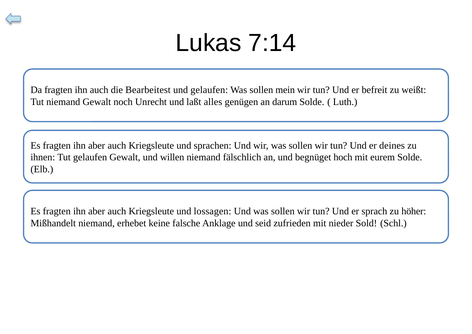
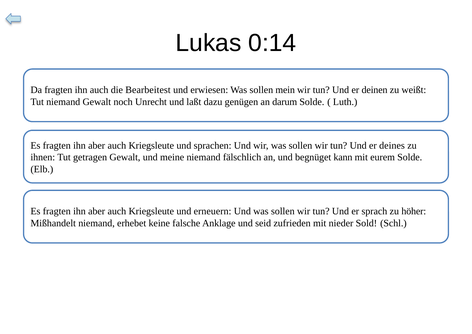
7:14: 7:14 -> 0:14 (272, 43)
und gelaufen: gelaufen -> erwiesen (209, 90)
befreit: befreit -> deinen (375, 90)
alles: alles -> dazu (213, 102)
Tut gelaufen: gelaufen -> getragen (90, 157)
willen: willen -> meine (172, 157)
hoch: hoch -> kann (343, 157)
lossagen: lossagen -> erneuern (213, 211)
